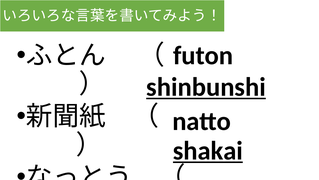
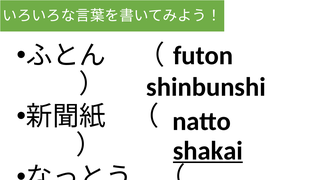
shinbunshi underline: present -> none (206, 87)
